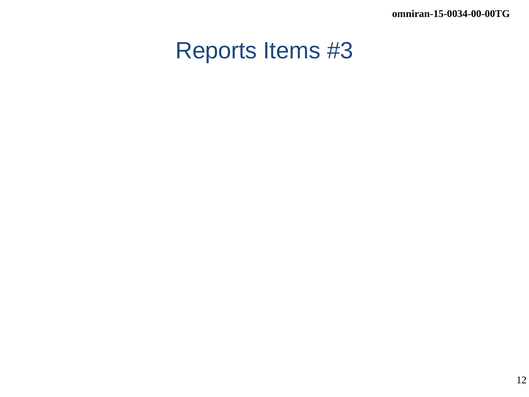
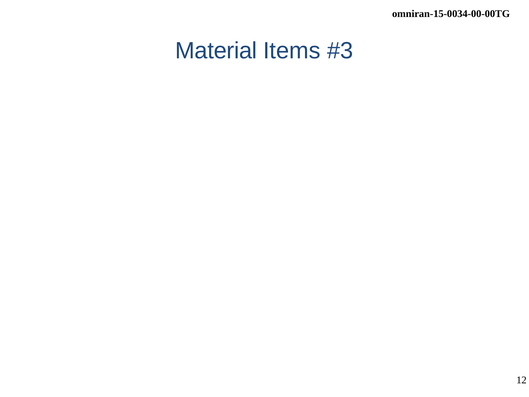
Reports: Reports -> Material (216, 51)
